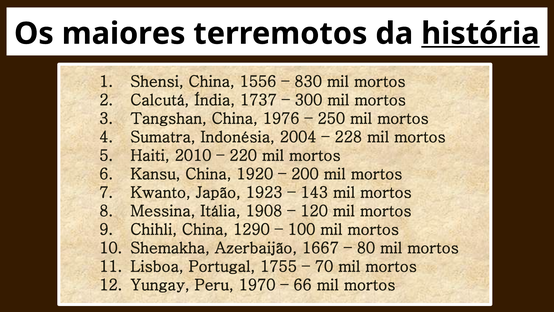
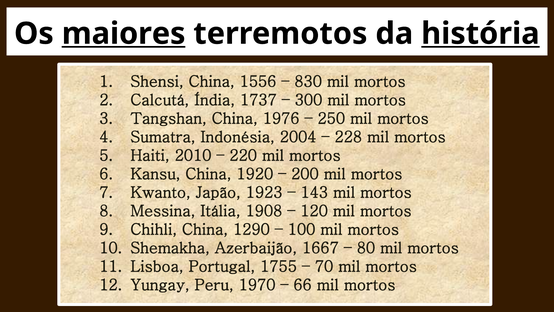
maiores underline: none -> present (124, 34)
